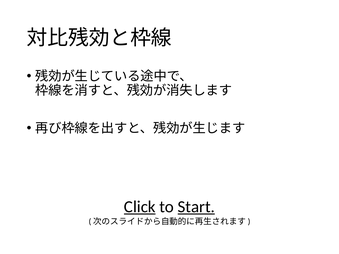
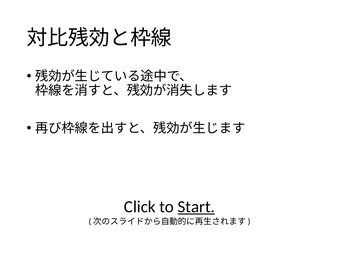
Click underline: present -> none (140, 207)
